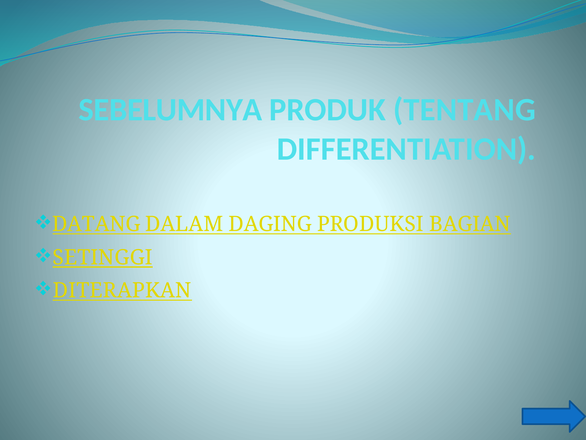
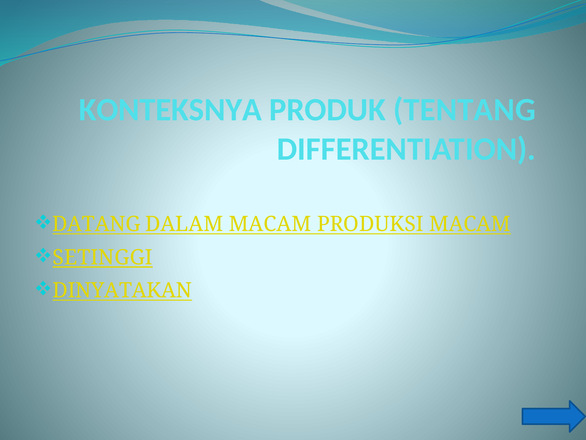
SEBELUMNYA: SEBELUMNYA -> KONTEKSNYA (170, 110)
DALAM DAGING: DAGING -> MACAM (270, 224)
PRODUKSI BAGIAN: BAGIAN -> MACAM (470, 224)
DITERAPKAN: DITERAPKAN -> DINYATAKAN (122, 290)
